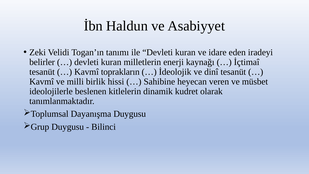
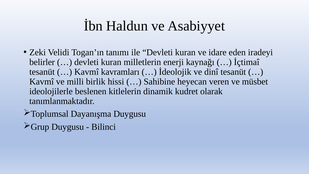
toprakların: toprakların -> kavramları (120, 72)
